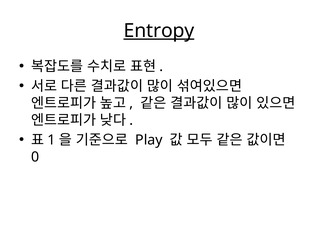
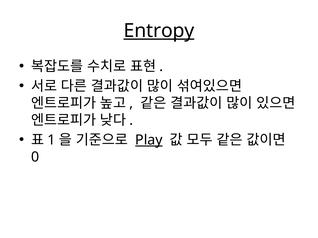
Play underline: none -> present (149, 140)
